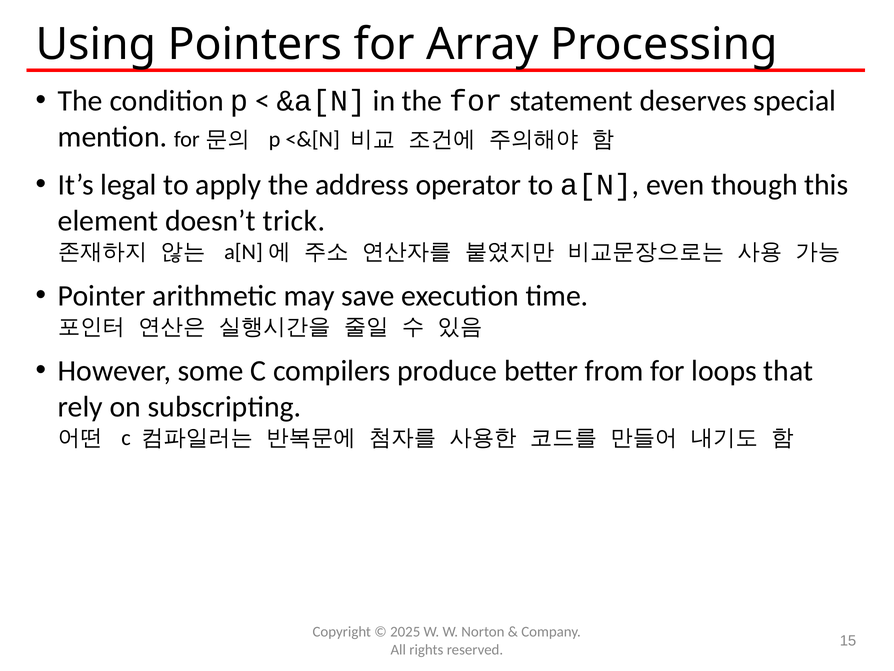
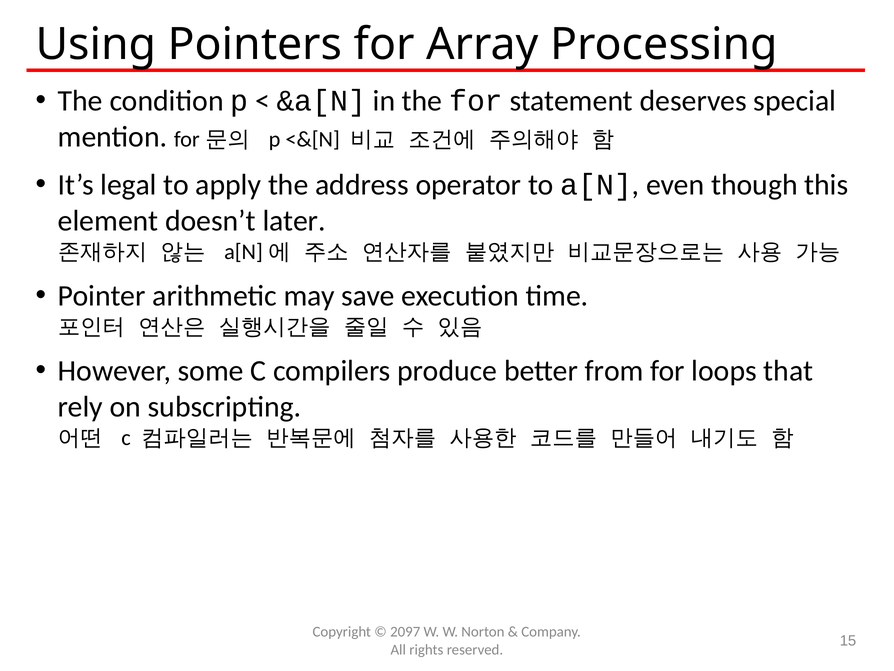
trick: trick -> later (294, 221)
2025: 2025 -> 2097 (405, 631)
